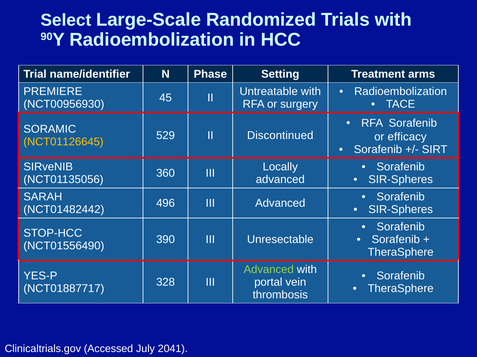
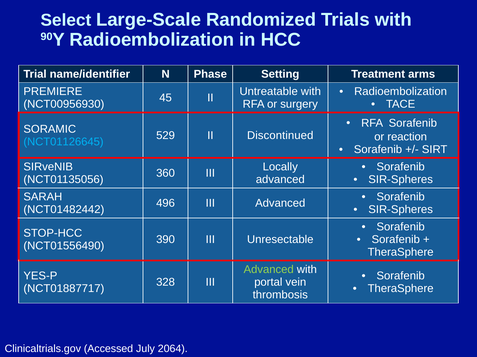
efficacy: efficacy -> reaction (407, 137)
NCT01126645 colour: yellow -> light blue (64, 142)
2041: 2041 -> 2064 (173, 350)
